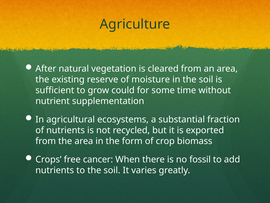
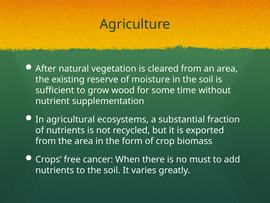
could: could -> wood (123, 90)
fossil: fossil -> must (200, 159)
